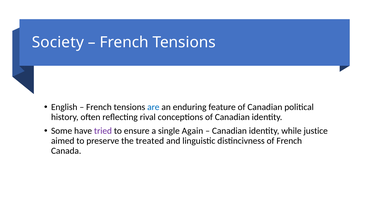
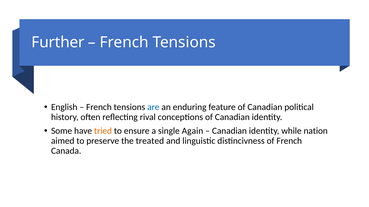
Society: Society -> Further (58, 42)
tried colour: purple -> orange (103, 131)
justice: justice -> nation (316, 131)
